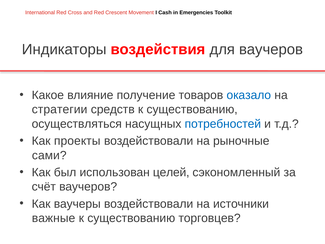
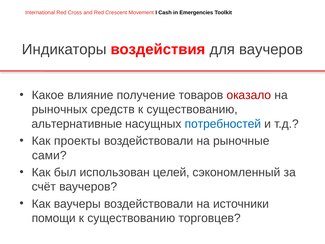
оказало colour: blue -> red (249, 95)
стратегии: стратегии -> рыночных (60, 109)
осуществляться: осуществляться -> альтернативные (77, 124)
важные: важные -> помощи (54, 218)
